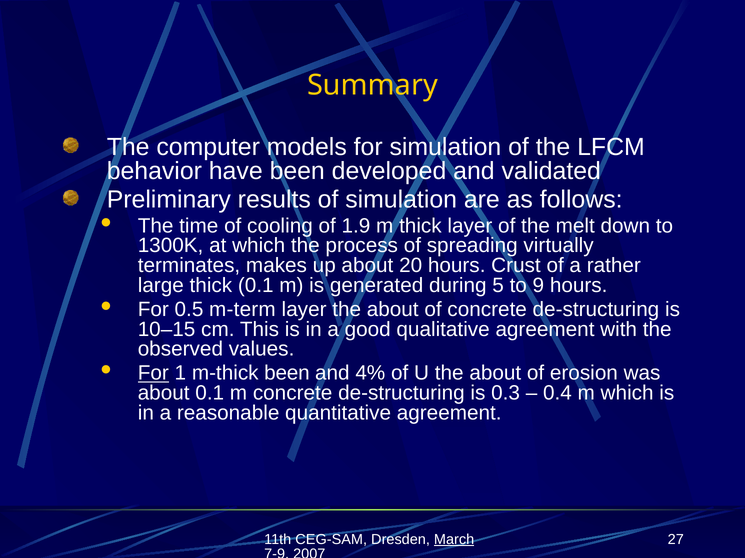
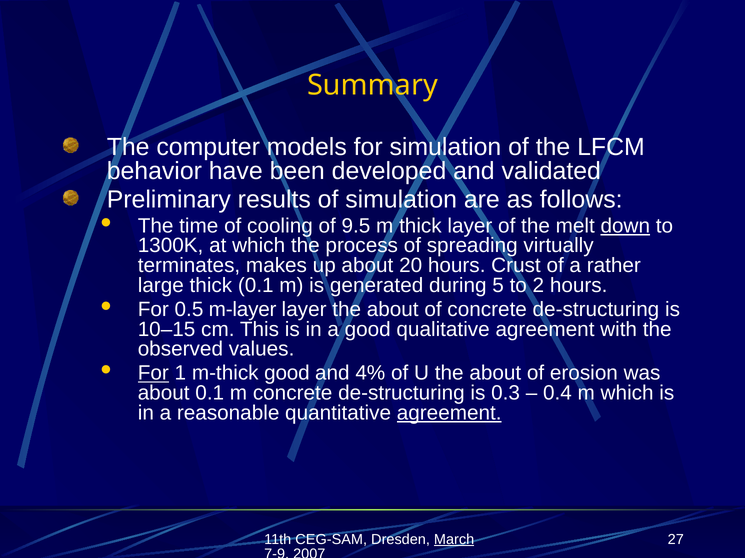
1.9: 1.9 -> 9.5 (356, 226)
down underline: none -> present (625, 226)
9: 9 -> 2 (538, 286)
m-term: m-term -> m-layer (243, 310)
m-thick been: been -> good (287, 374)
agreement underline: none -> present (449, 413)
